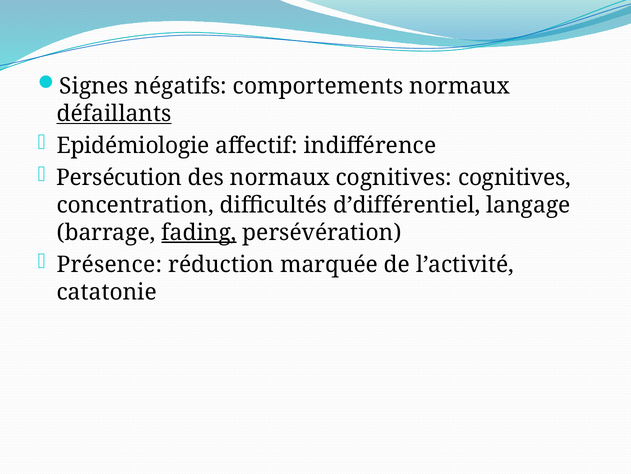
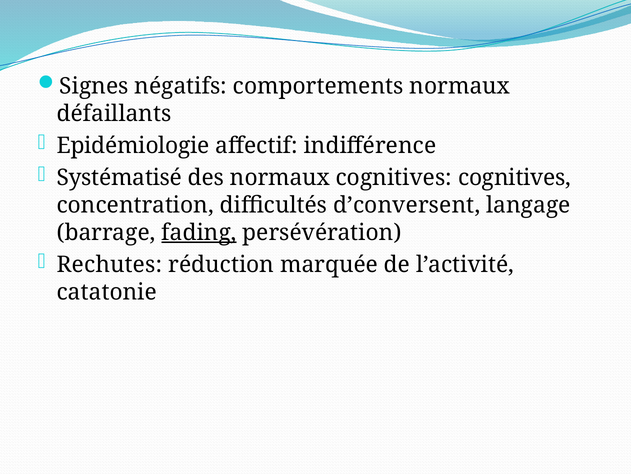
défaillants underline: present -> none (114, 113)
Persécution: Persécution -> Systématisé (119, 177)
d’différentiel: d’différentiel -> d’conversent (407, 205)
Présence: Présence -> Rechutes (109, 264)
